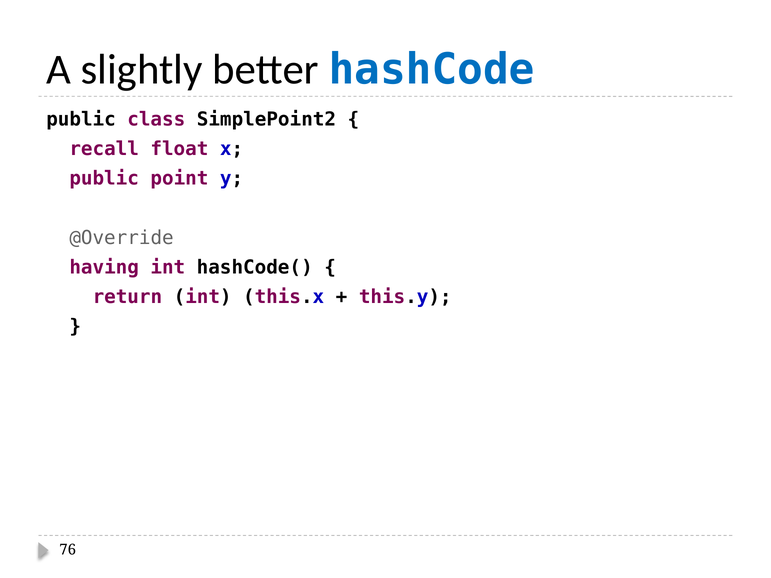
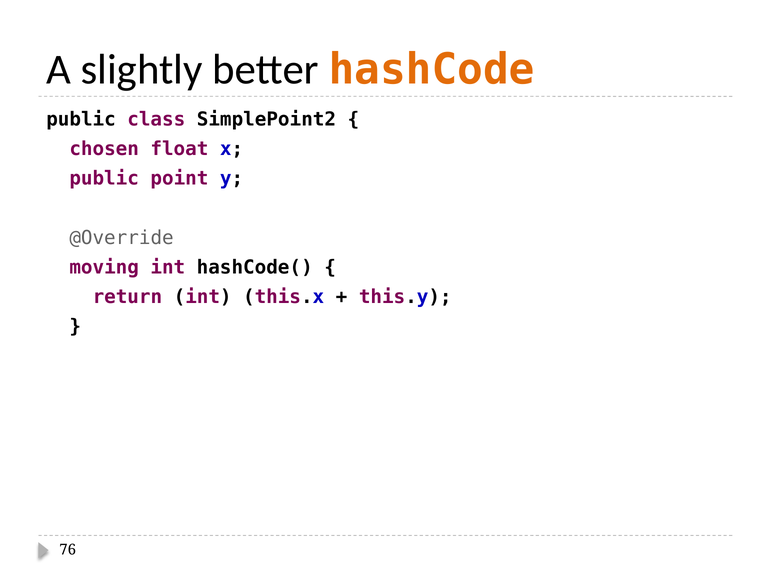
hashCode colour: blue -> orange (432, 70)
recall: recall -> chosen (104, 149)
having: having -> moving (104, 267)
